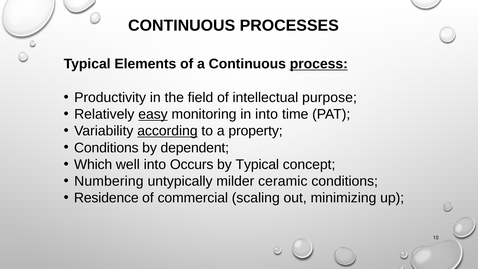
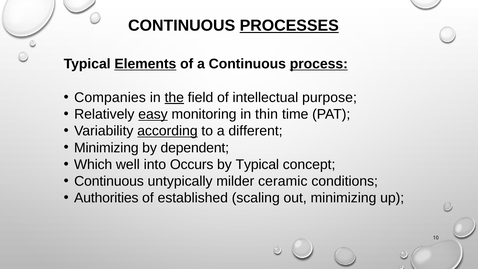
PROCESSES underline: none -> present (289, 26)
Elements underline: none -> present (145, 64)
Productivity: Productivity -> Companies (110, 97)
the underline: none -> present (174, 97)
in into: into -> thin (267, 114)
property: property -> different (256, 131)
Conditions: Conditions -> Minimizing (106, 148)
Numbering: Numbering -> Continuous (109, 181)
Residence: Residence -> Authorities (106, 198)
commercial: commercial -> established (193, 198)
